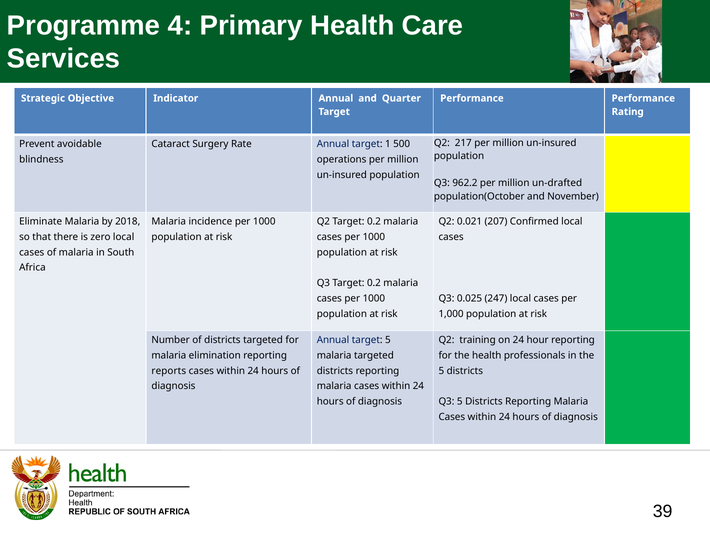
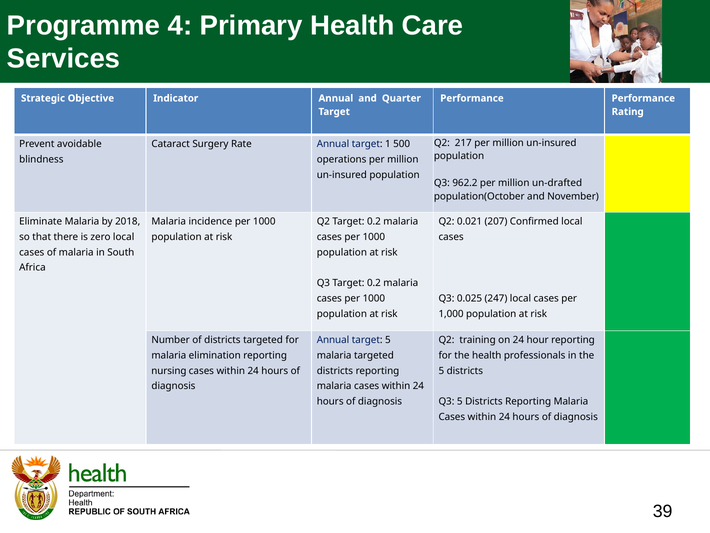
reports: reports -> nursing (169, 370)
